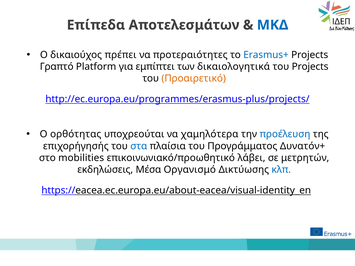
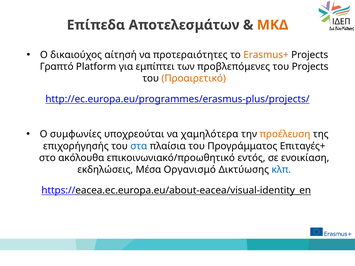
ΜΚΔ colour: blue -> orange (273, 25)
πρέπει: πρέπει -> αίτησή (121, 55)
Erasmus+ colour: blue -> orange (266, 55)
δικαιολογητικά: δικαιολογητικά -> προβλεπόμενες (234, 67)
ορθότητας: ορθότητας -> συμφωνίες (76, 134)
προέλευση colour: blue -> orange (285, 134)
Δυνατόν+: Δυνατόν+ -> Επιταγές+ (303, 146)
mobilities: mobilities -> ακόλουθα (81, 158)
λάβει: λάβει -> εντός (251, 158)
μετρητών: μετρητών -> ενοικίαση (305, 158)
